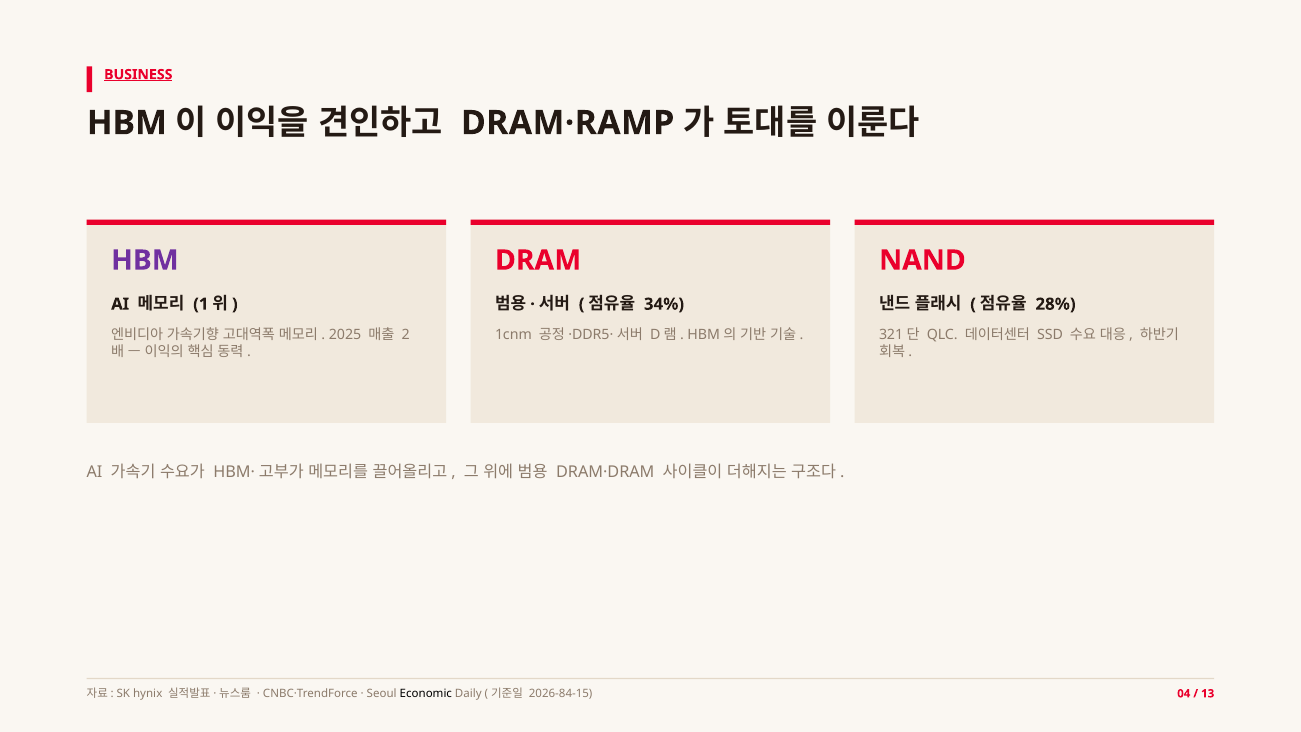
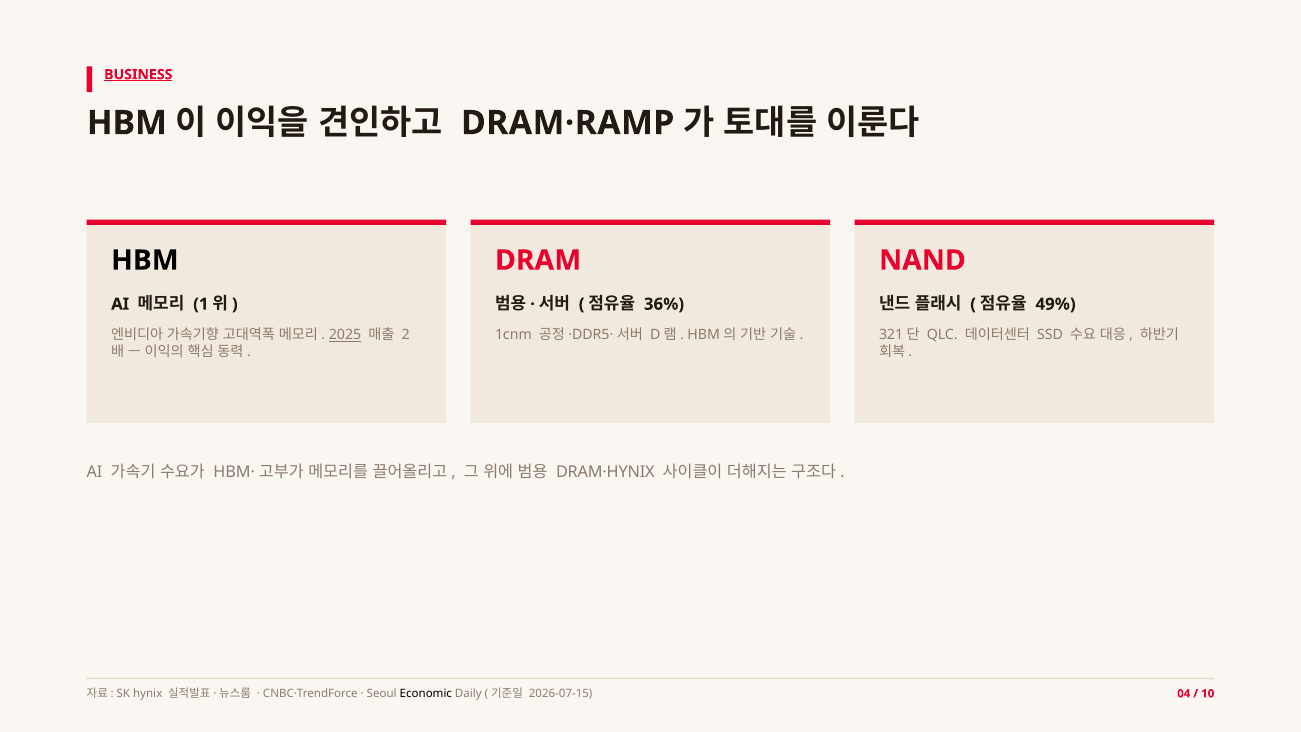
HBM colour: purple -> black (145, 260)
34%: 34% -> 36% (664, 304)
28%: 28% -> 49% (1056, 304)
2025 underline: none -> present (345, 335)
DRAM·DRAM: DRAM·DRAM -> DRAM·HYNIX (605, 472)
2026-84-15: 2026-84-15 -> 2026-07-15 (561, 693)
13: 13 -> 10 (1208, 693)
